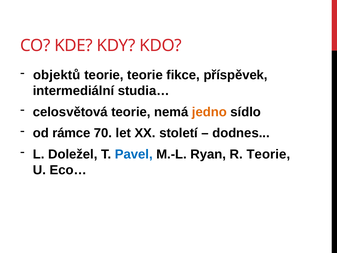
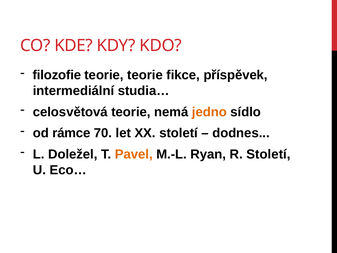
objektů: objektů -> filozofie (57, 75)
Pavel colour: blue -> orange (134, 154)
R Teorie: Teorie -> Století (268, 154)
